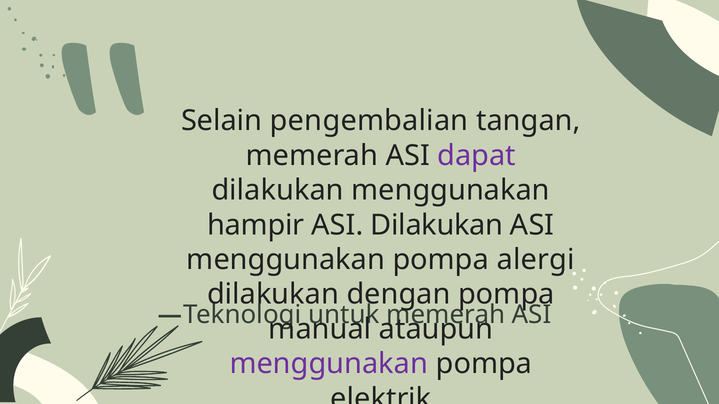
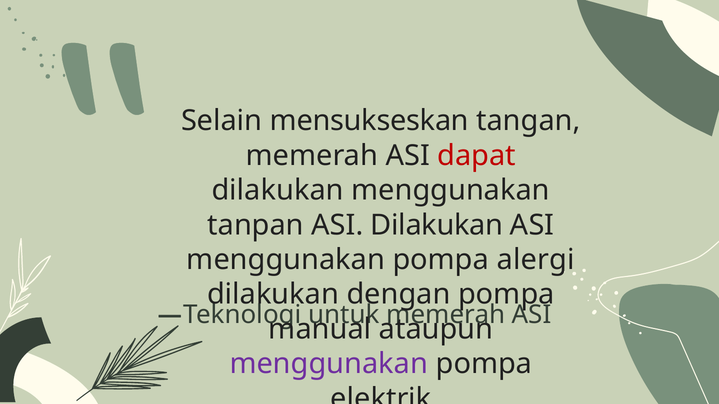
pengembalian: pengembalian -> mensukseskan (369, 121)
dapat colour: purple -> red (477, 156)
hampir: hampir -> tanpan (256, 225)
